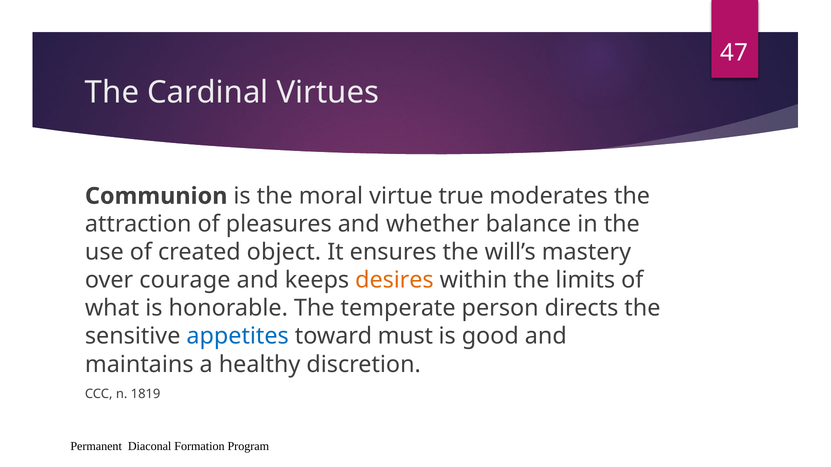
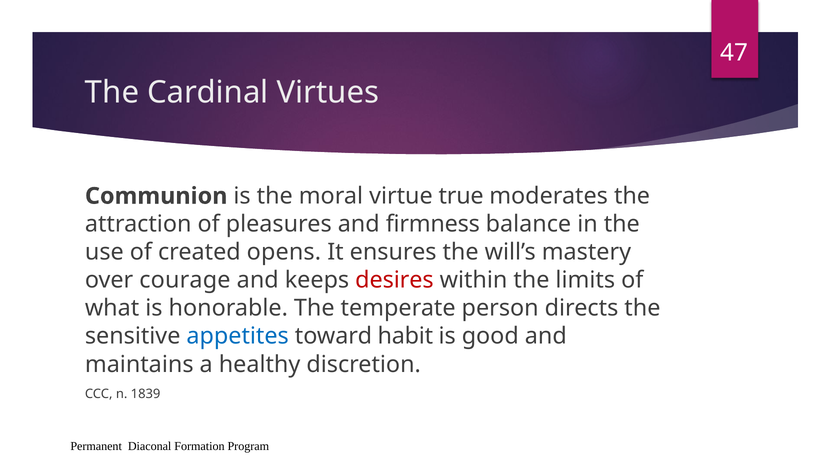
whether: whether -> firmness (433, 224)
object: object -> opens (284, 252)
desires colour: orange -> red (394, 280)
must: must -> habit (405, 337)
1819: 1819 -> 1839 (146, 394)
